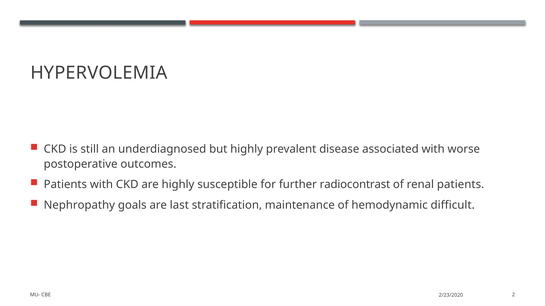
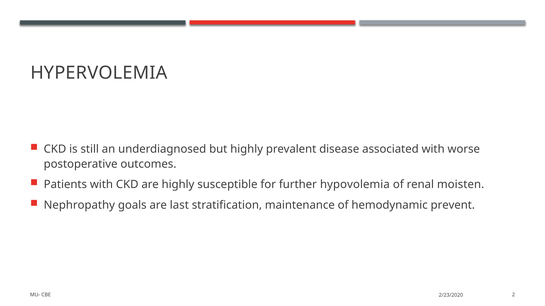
radiocontrast: radiocontrast -> hypovolemia (355, 185)
renal patients: patients -> moisten (461, 185)
difficult: difficult -> prevent (453, 206)
